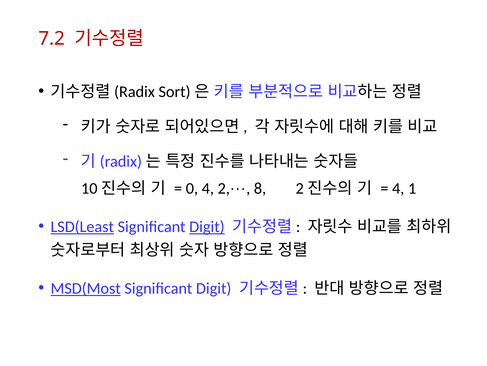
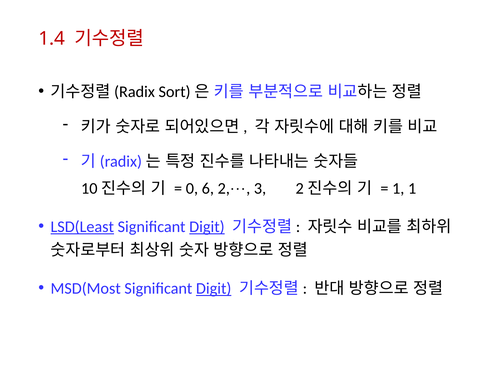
7.2: 7.2 -> 1.4 (52, 38)
0 4: 4 -> 6 (208, 188)
8: 8 -> 3 (260, 188)
4: 4 -> 1 (398, 188)
MSD(Most underline: present -> none (86, 288)
Digit underline: none -> present (214, 288)
